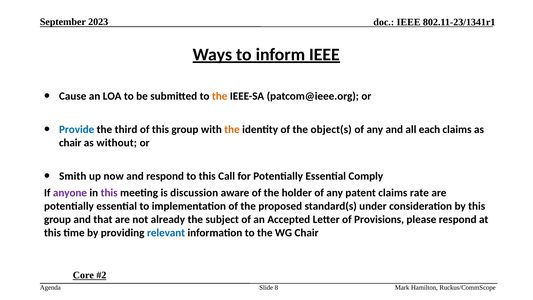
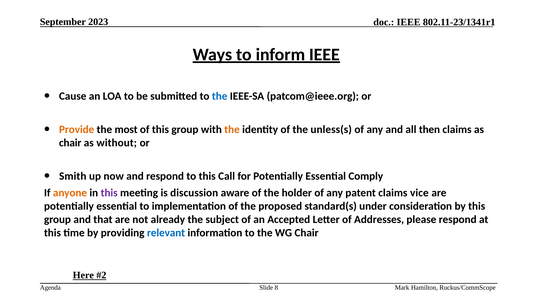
the colour: orange -> blue (220, 96)
Provide colour: blue -> orange (77, 129)
third: third -> most (126, 129)
object(s: object(s -> unless(s (331, 129)
each: each -> then (429, 129)
anyone colour: purple -> orange (70, 193)
rate: rate -> vice (419, 193)
Provisions: Provisions -> Addresses (379, 219)
Core: Core -> Here (83, 275)
